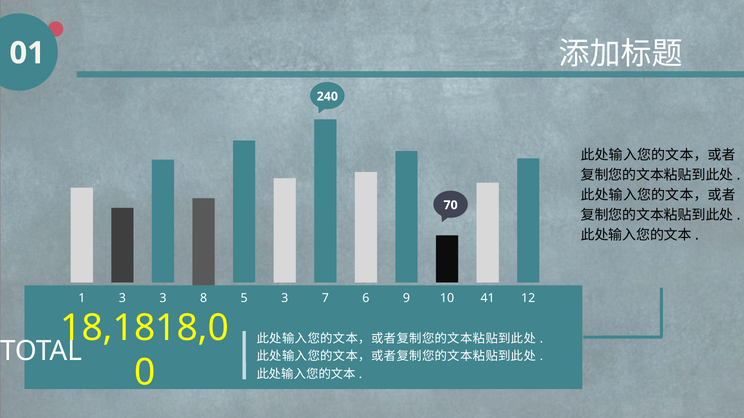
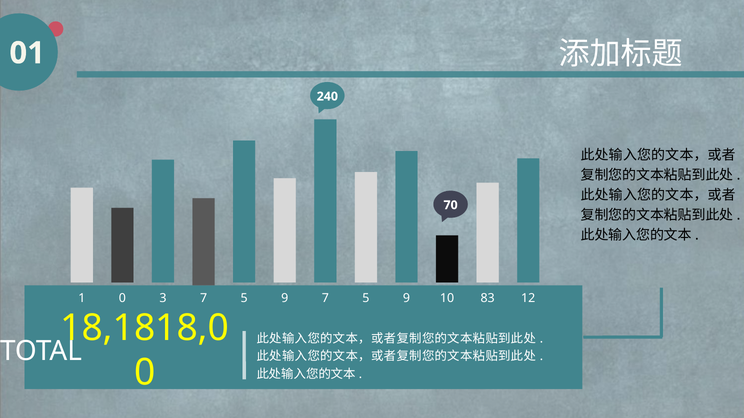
1 3: 3 -> 0 (122, 298)
3 8: 8 -> 7 (204, 298)
3: 3 -> 9 (285, 298)
6: 6 -> 5 (366, 298)
41: 41 -> 83 (488, 298)
